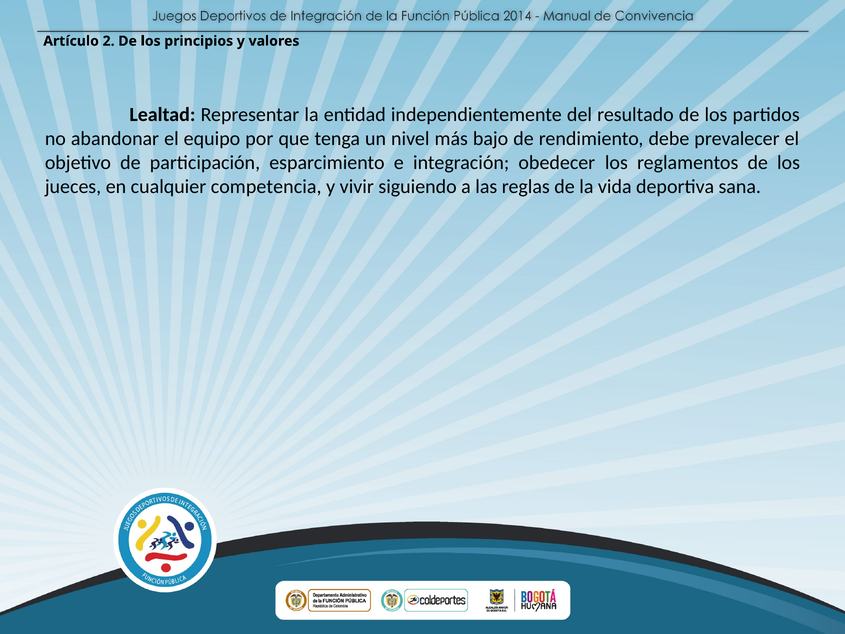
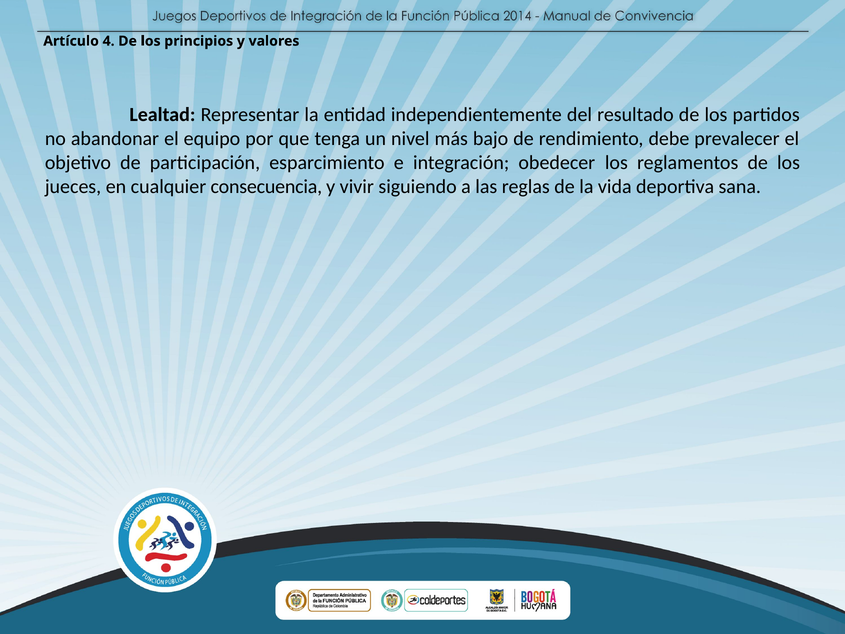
2: 2 -> 4 (109, 41)
competencia: competencia -> consecuencia (266, 187)
